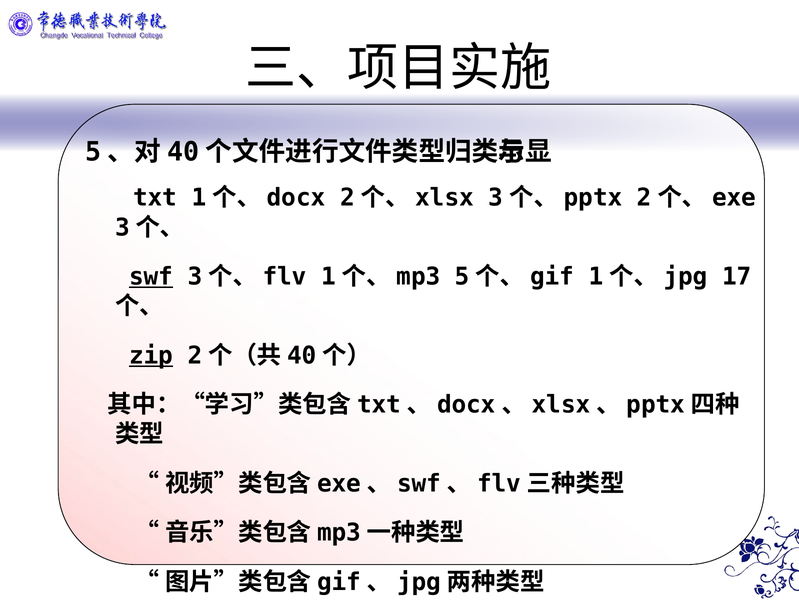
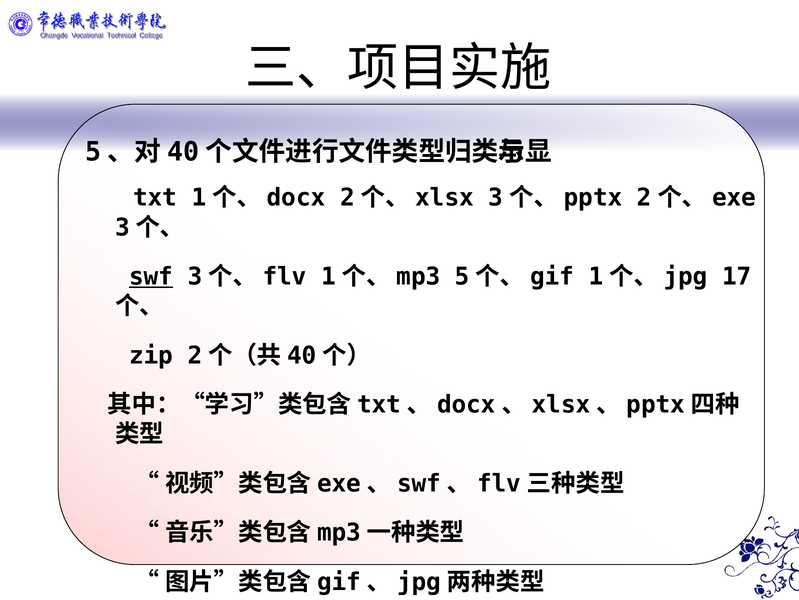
zip underline: present -> none (151, 355)
